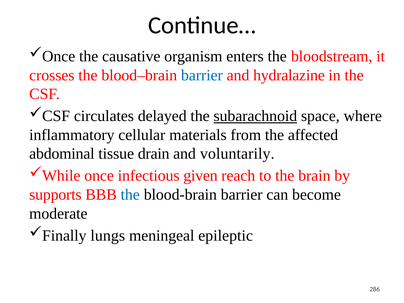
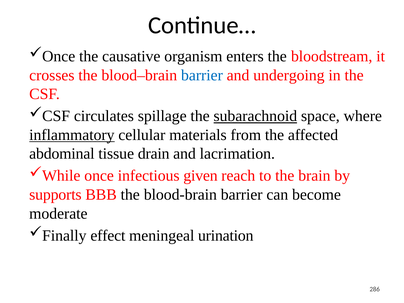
hydralazine: hydralazine -> undergoing (289, 75)
delayed: delayed -> spillage (162, 116)
inflammatory underline: none -> present (72, 135)
voluntarily: voluntarily -> lacrimation (237, 154)
the colour: blue -> black (130, 195)
lungs: lungs -> effect (108, 236)
epileptic: epileptic -> urination (226, 236)
